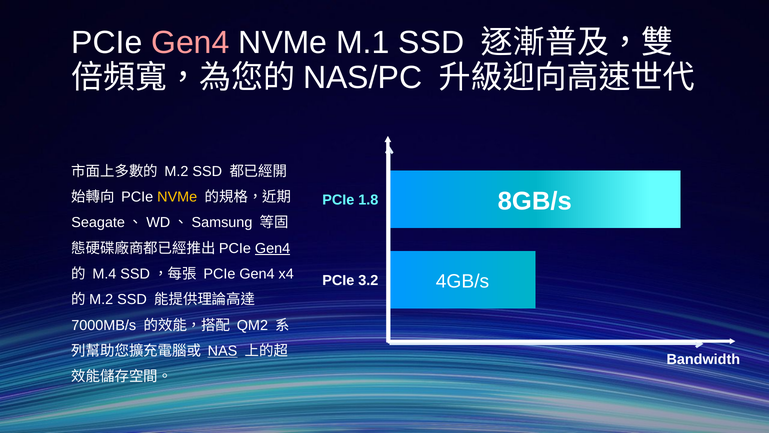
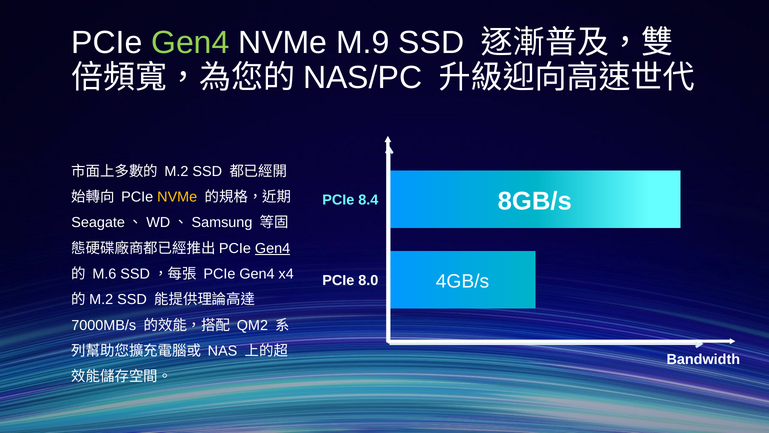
Gen4 colour: pink -> light green (190, 43)
M.1: M.1 -> M.9 (363, 43)
1.8: 1.8 -> 8.4 (368, 200)
M.4: M.4 -> M.6 (104, 274)
3.2: 3.2 -> 8.0 (368, 280)
NAS underline: present -> none (223, 351)
